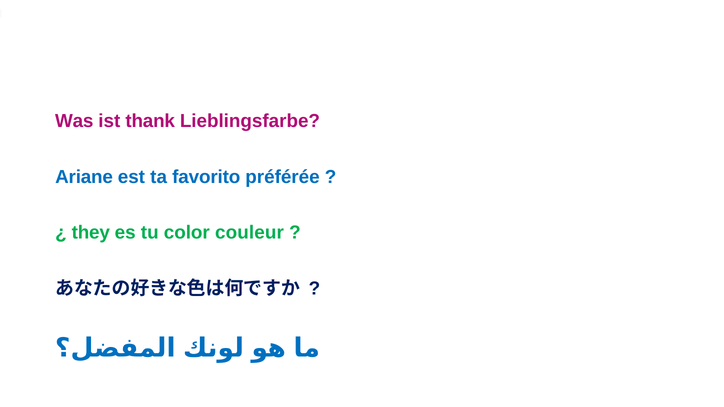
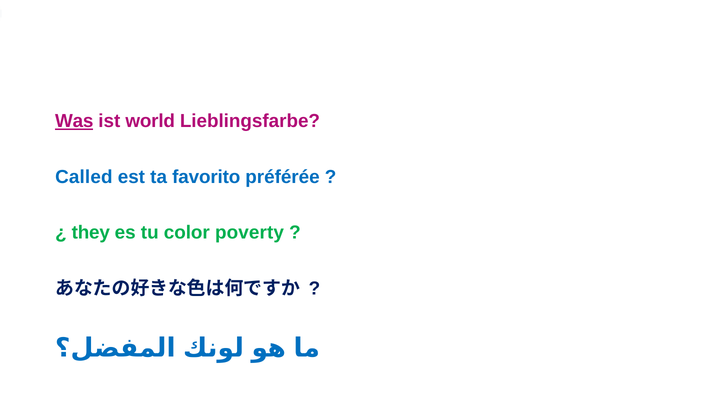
Was underline: none -> present (74, 121)
thank: thank -> world (150, 121)
Ariane: Ariane -> Called (84, 177)
couleur: couleur -> poverty (250, 233)
